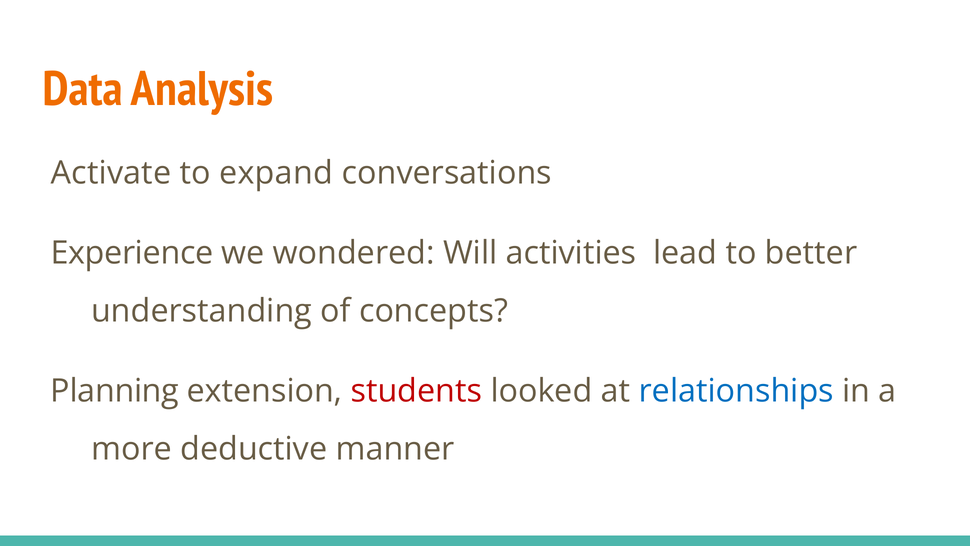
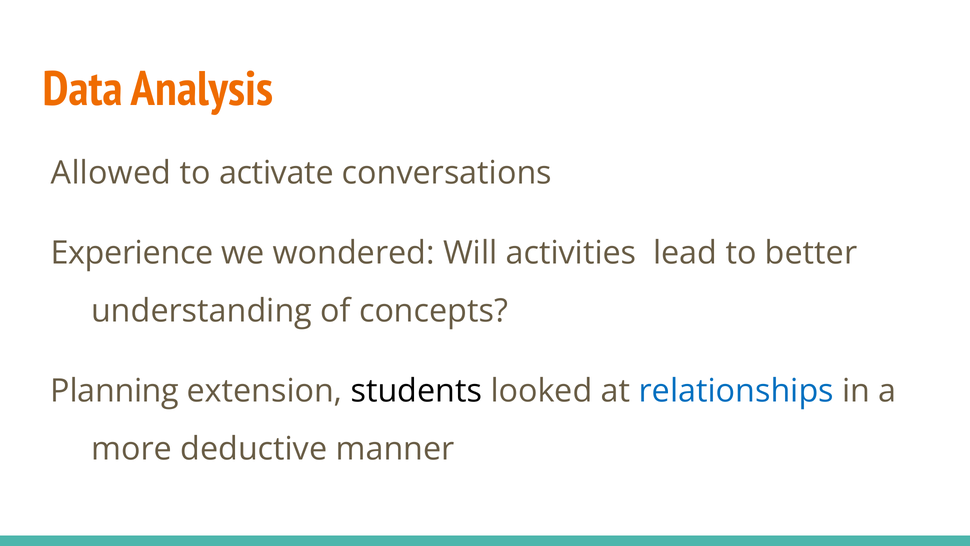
Activate: Activate -> Allowed (111, 173)
expand: expand -> activate (276, 173)
students colour: red -> black (416, 391)
